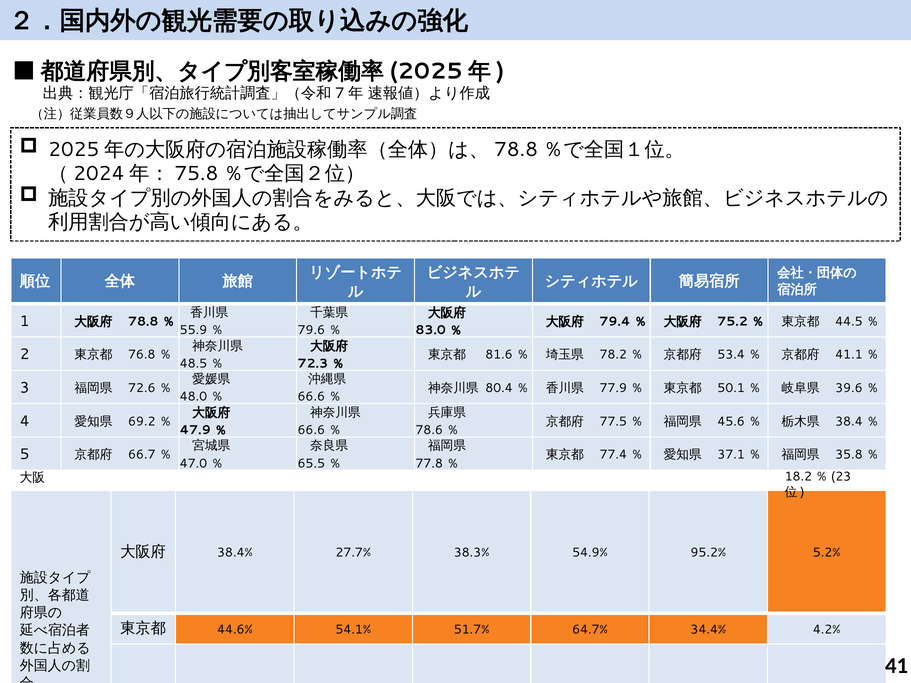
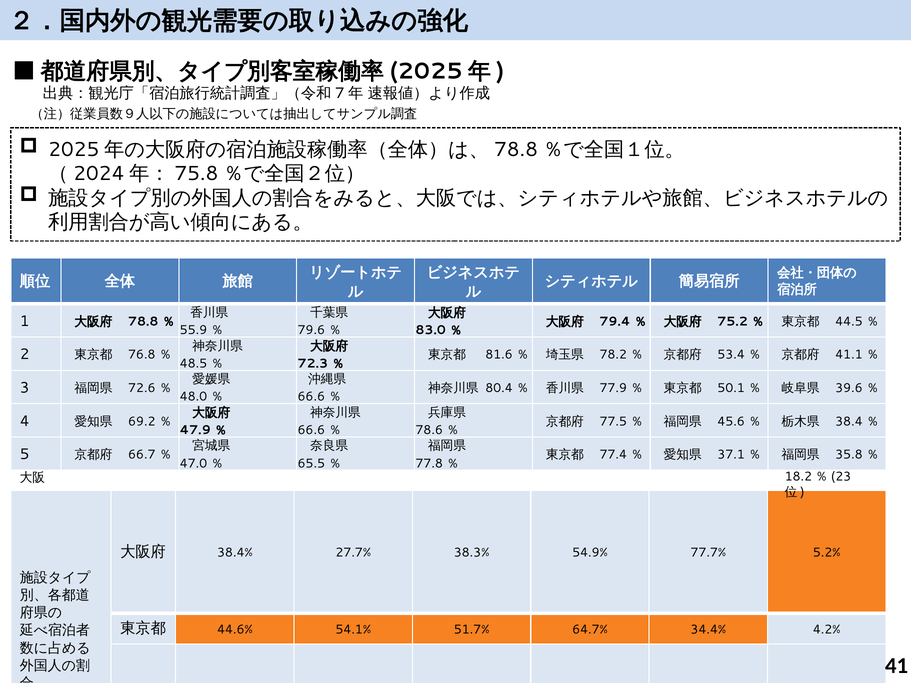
95.2%: 95.2% -> 77.7% (708, 553)
